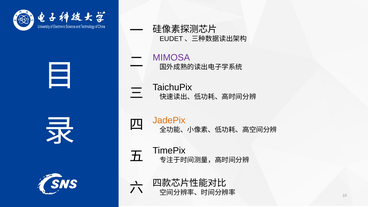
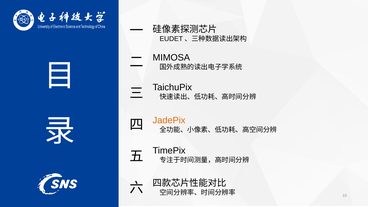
MIMOSA colour: purple -> black (171, 58)
